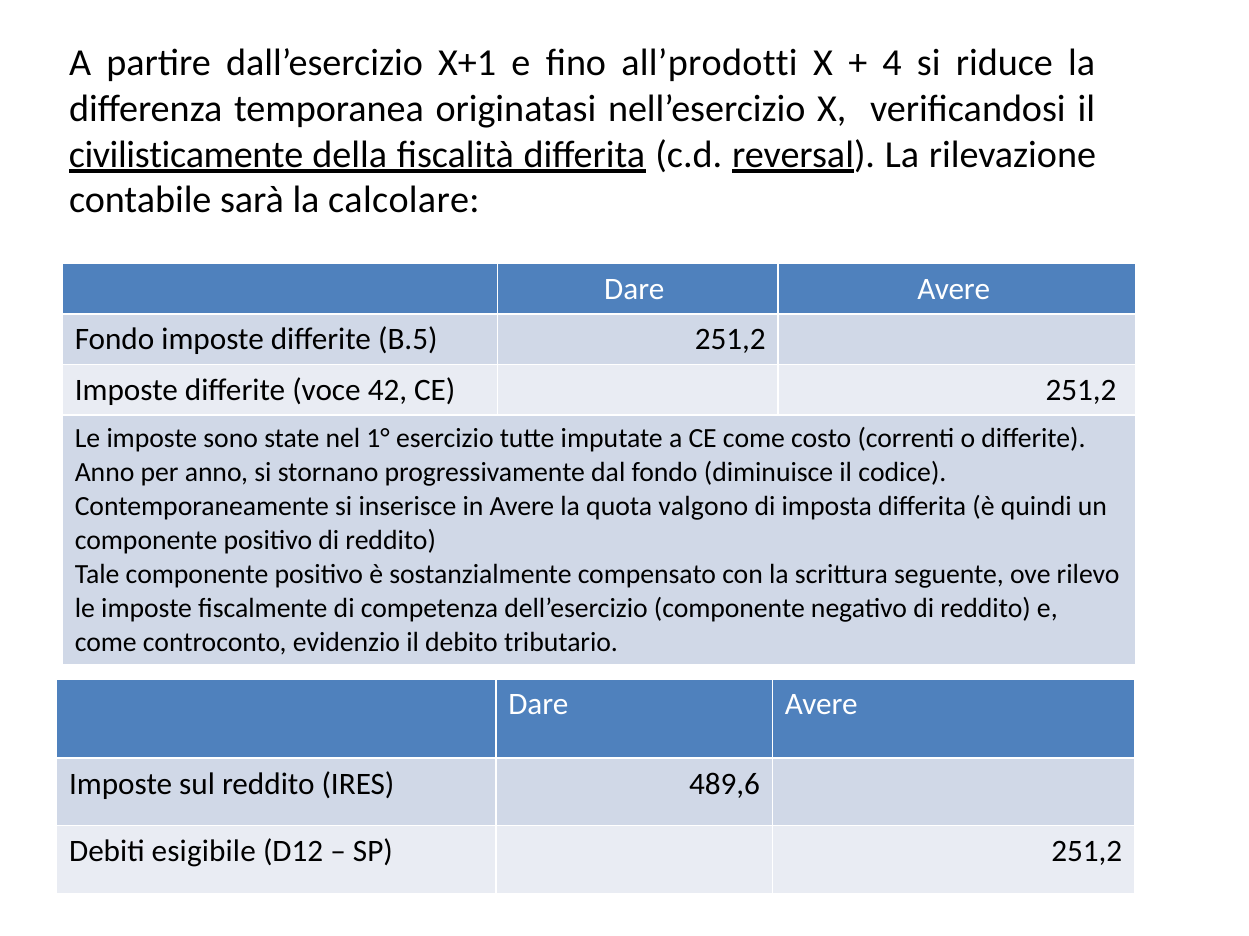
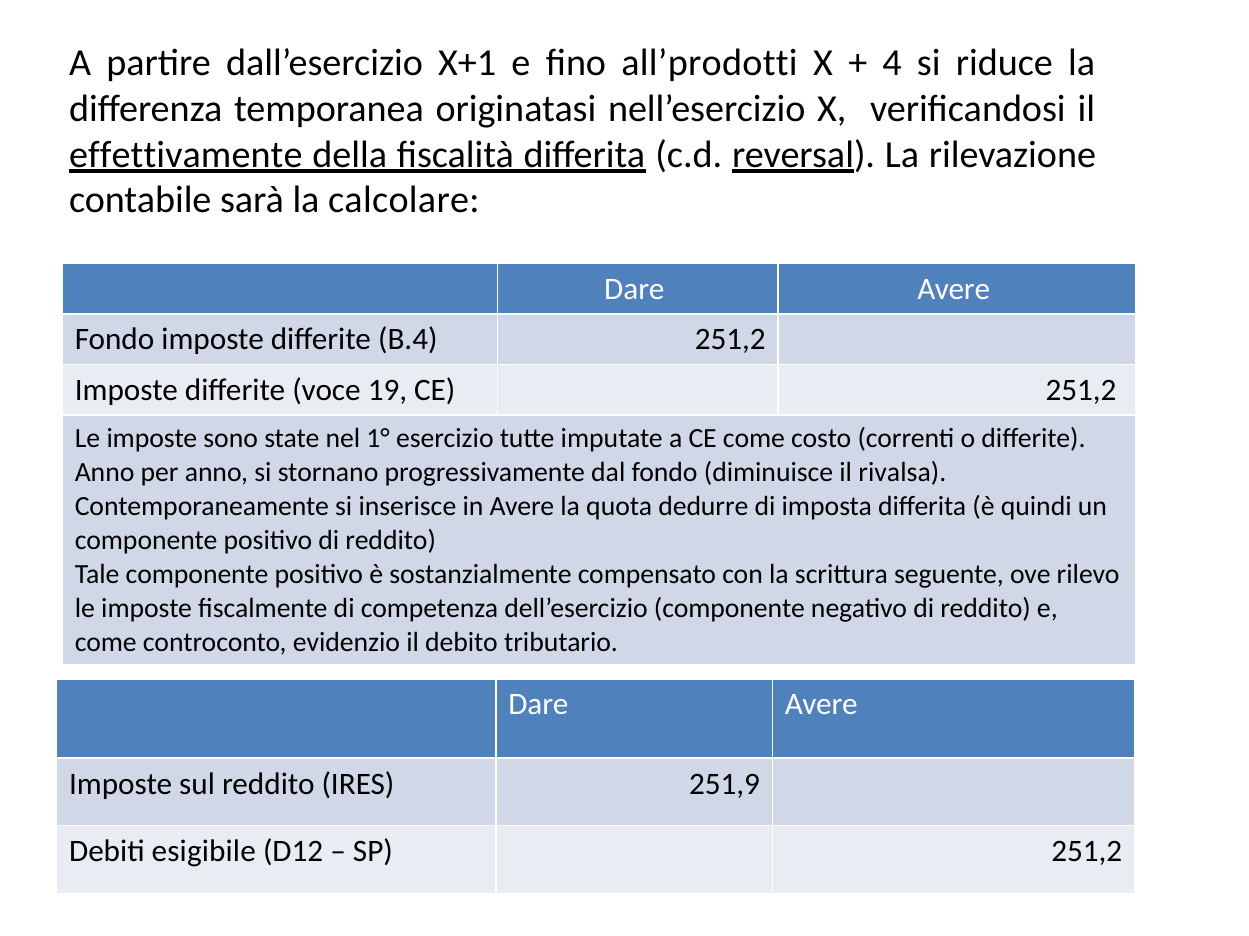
civilisticamente: civilisticamente -> effettivamente (186, 155)
B.5: B.5 -> B.4 (408, 340)
42: 42 -> 19 (387, 390)
codice: codice -> rivalsa (902, 473)
valgono: valgono -> dedurre (703, 507)
489,6: 489,6 -> 251,9 (724, 784)
